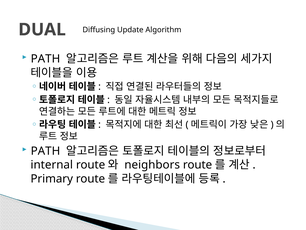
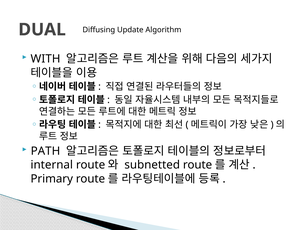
PATH: PATH -> WITH (45, 59)
neighbors: neighbors -> subnetted (152, 165)
